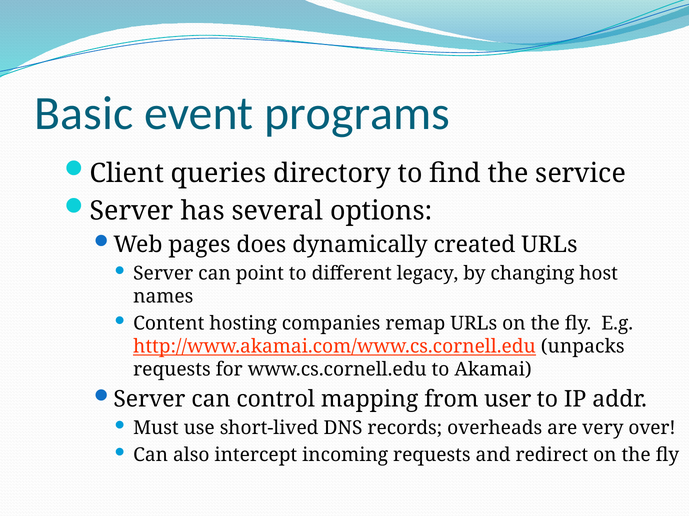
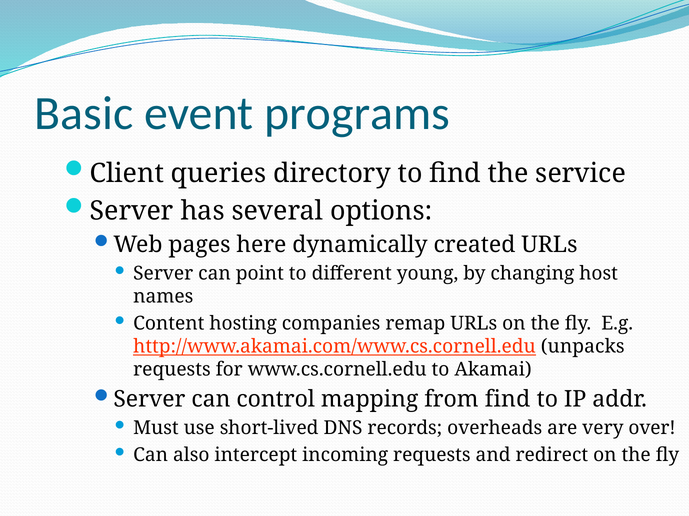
does: does -> here (261, 245)
legacy: legacy -> young (428, 274)
from user: user -> find (508, 400)
